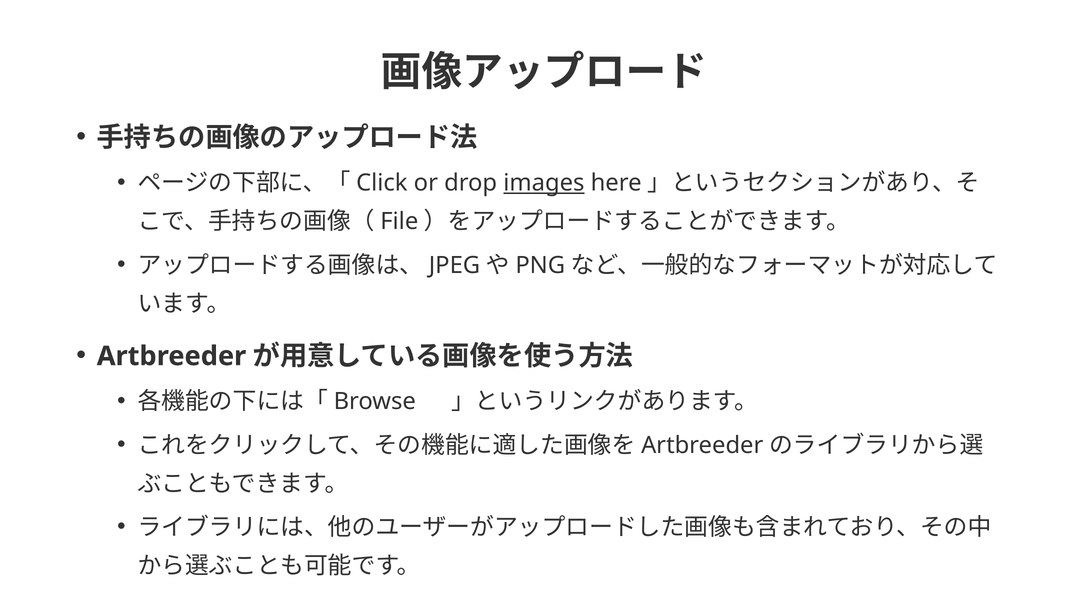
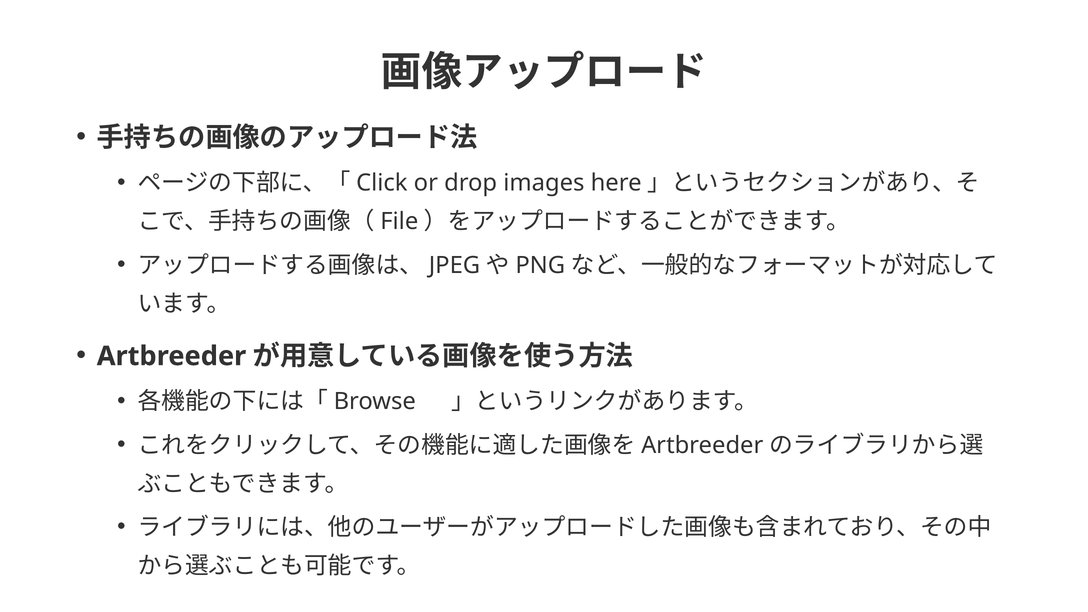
images underline: present -> none (544, 183)
